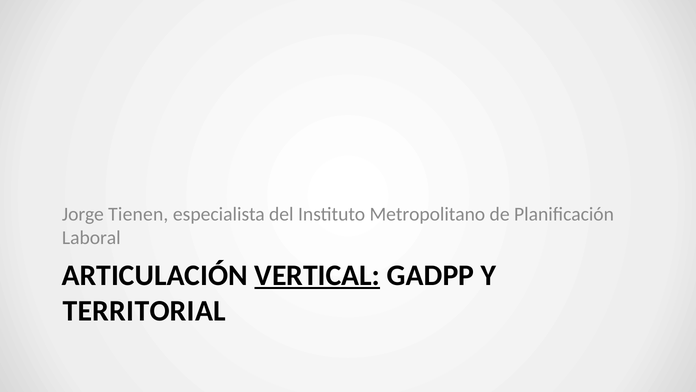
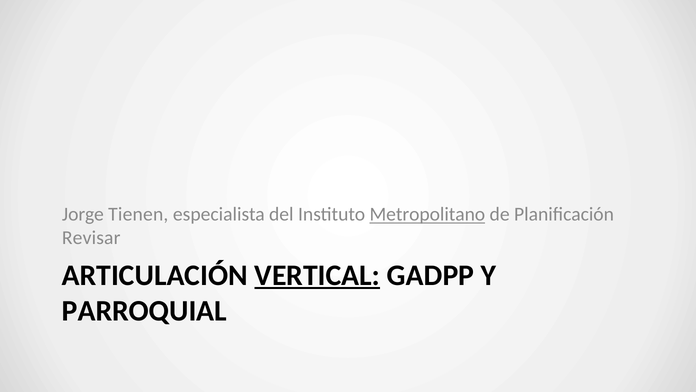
Metropolitano underline: none -> present (427, 214)
Laboral: Laboral -> Revisar (91, 238)
TERRITORIAL: TERRITORIAL -> PARROQUIAL (144, 311)
